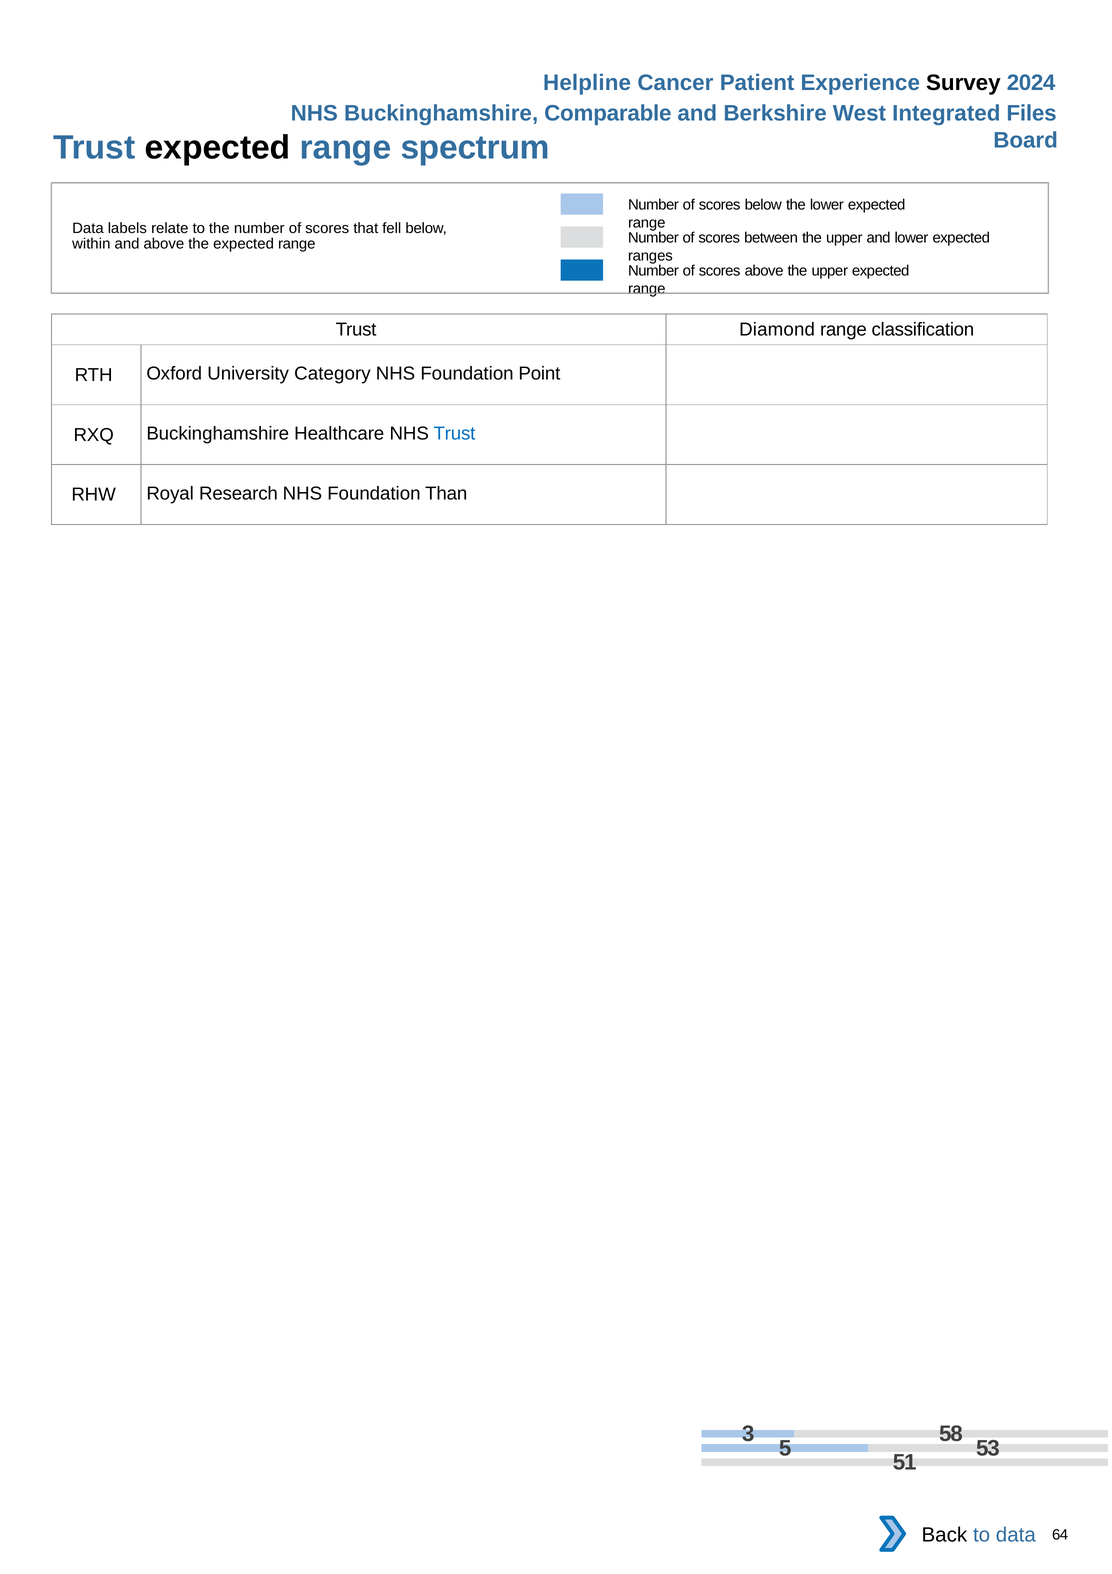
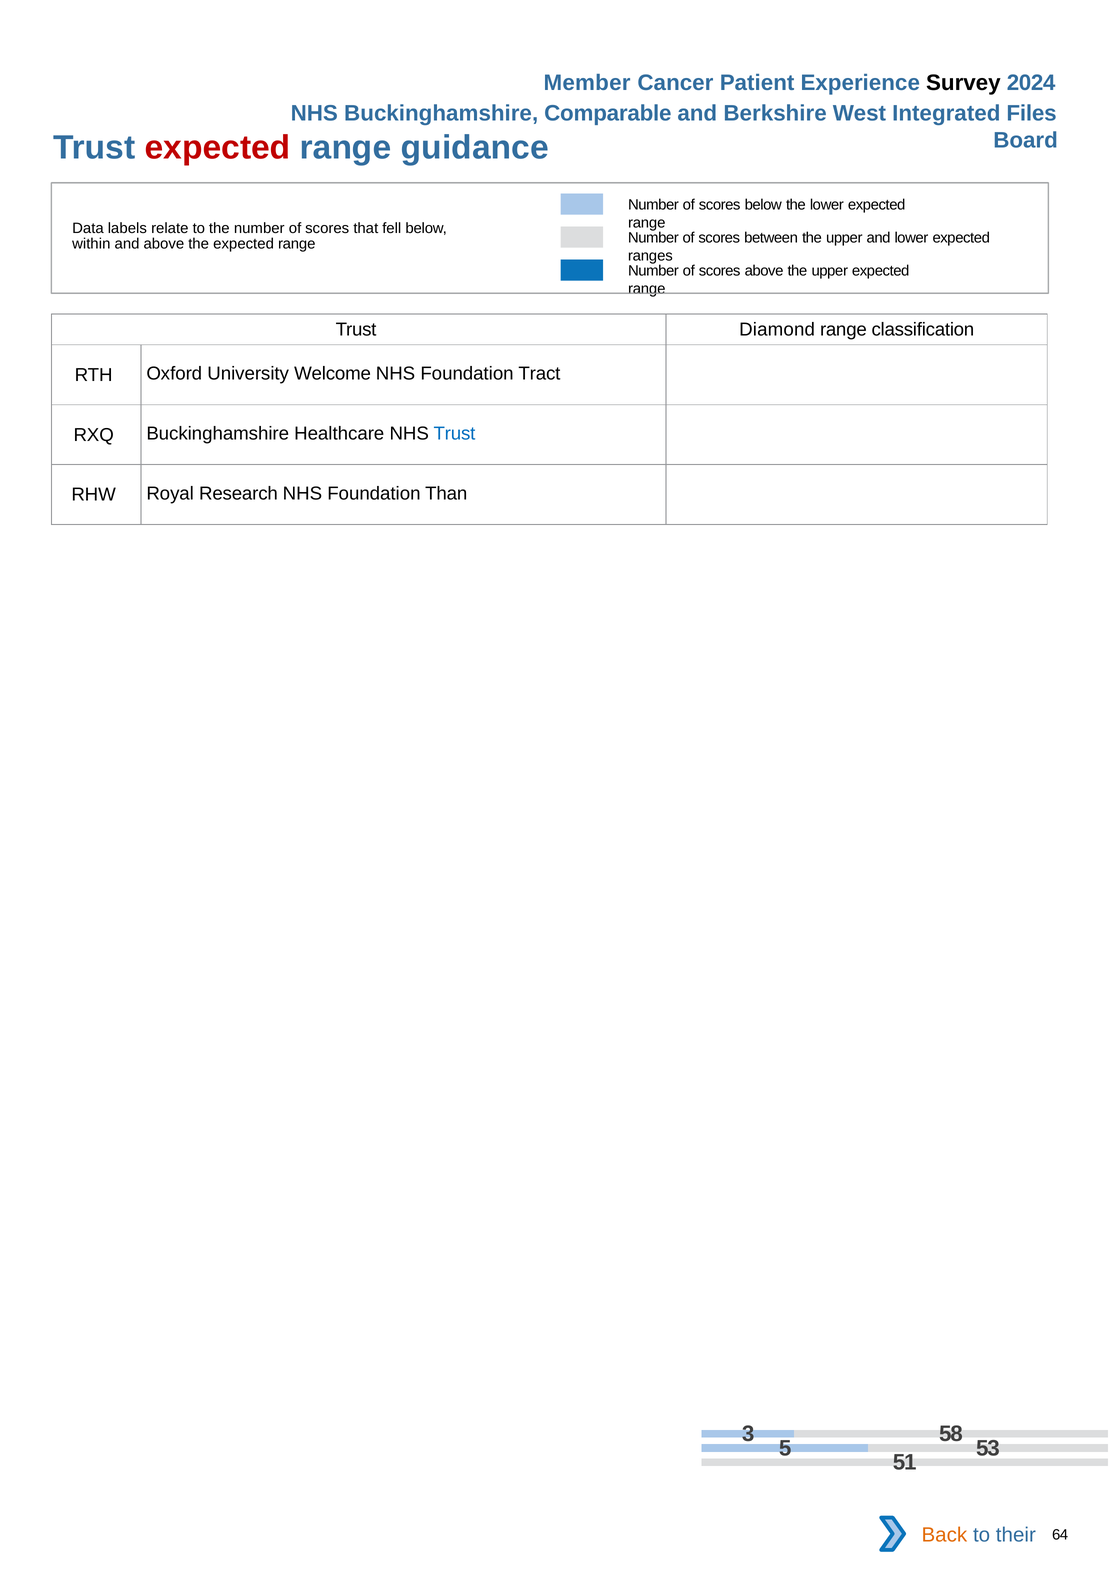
Helpline: Helpline -> Member (587, 83)
expected colour: black -> red (218, 148)
spectrum: spectrum -> guidance (475, 148)
Category: Category -> Welcome (333, 374)
Point: Point -> Tract (539, 374)
Back colour: black -> orange (944, 1535)
to data: data -> their (1016, 1535)
